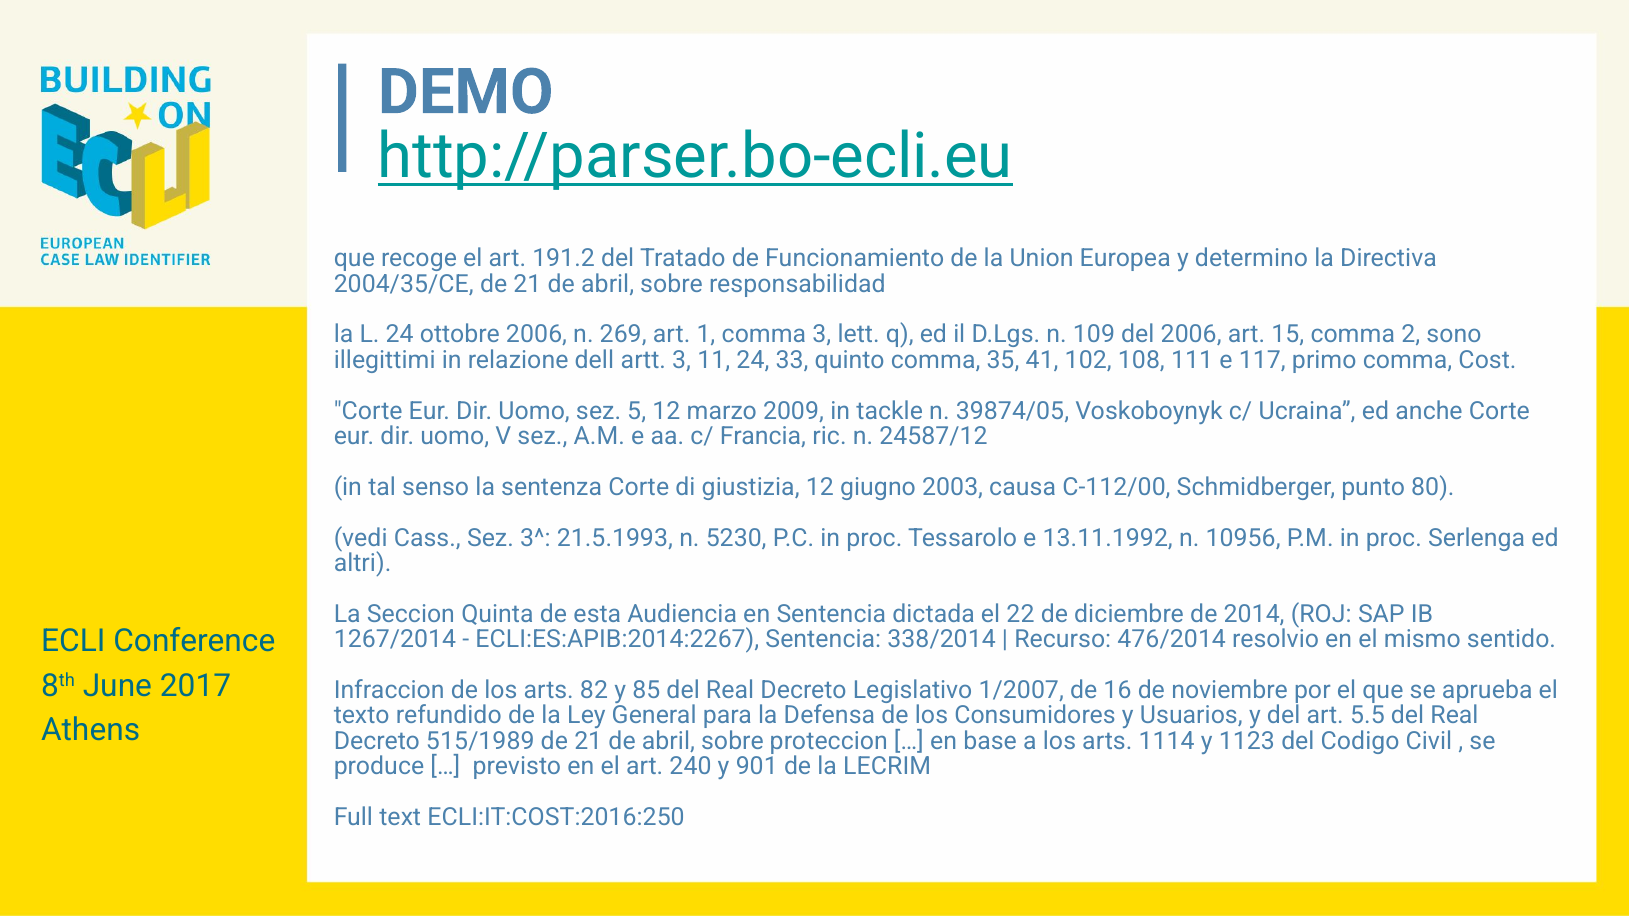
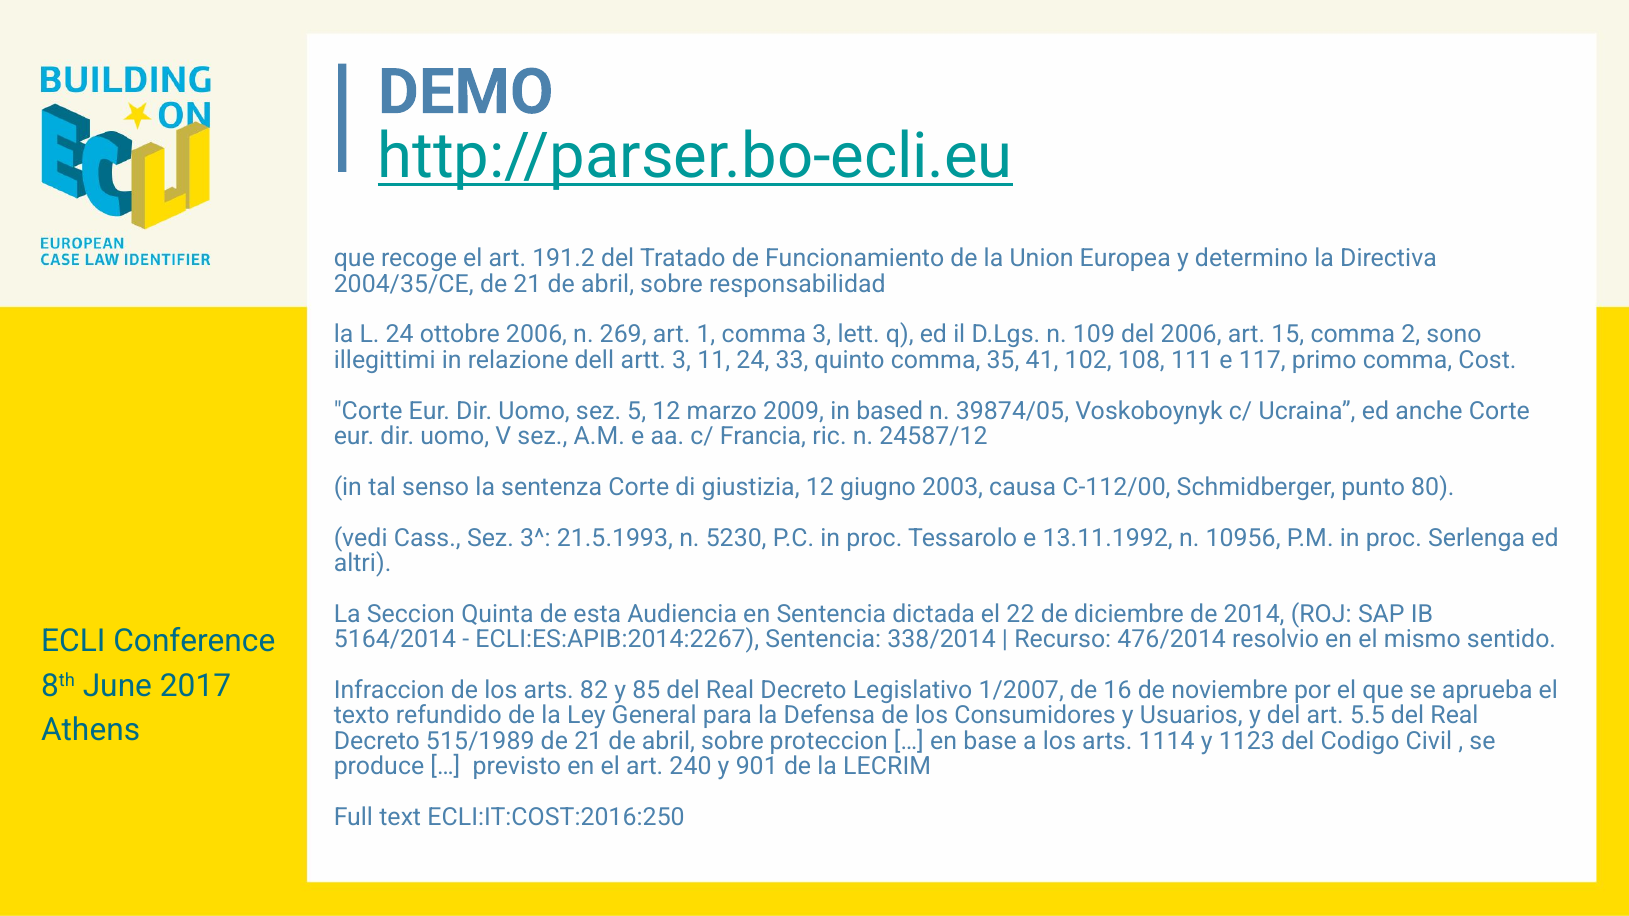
tackle: tackle -> based (890, 411)
1267/2014: 1267/2014 -> 5164/2014 (395, 640)
